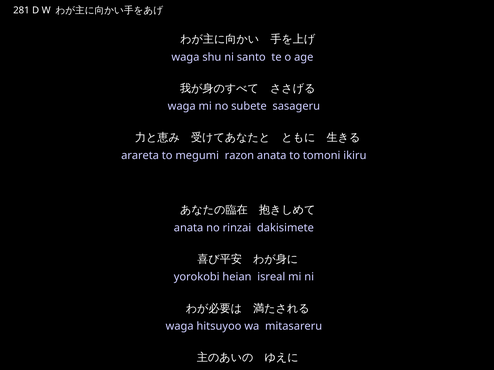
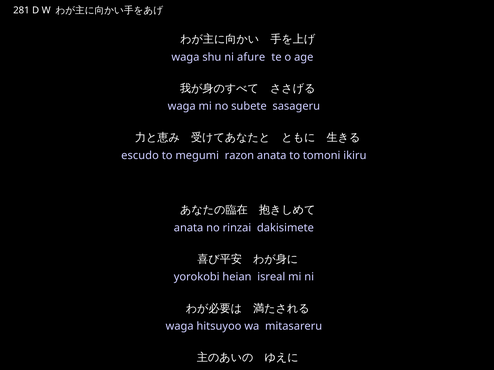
santo: santo -> afure (251, 57)
arareta: arareta -> escudo (140, 156)
